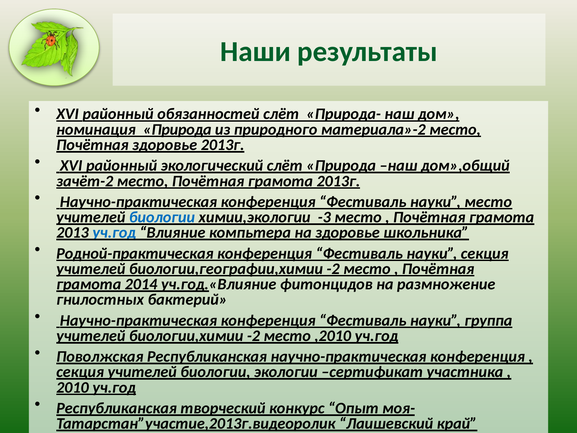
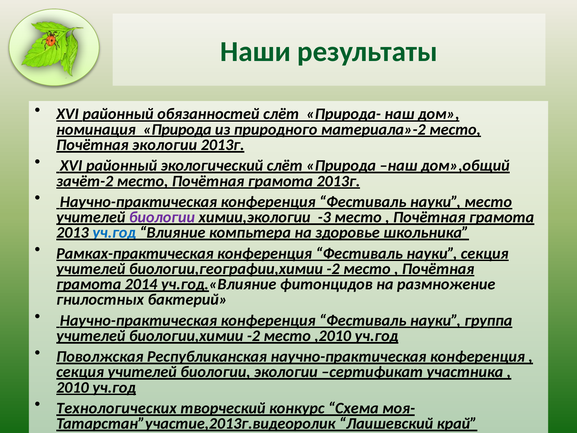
Почётная здоровье: здоровье -> экологии (165, 145)
биологии colour: blue -> purple (162, 217)
Родной-практическая: Родной-практическая -> Рамках-практическая (135, 253)
Республиканская: Республиканская -> Технологических (116, 408)
Опыт: Опыт -> Схема (353, 408)
